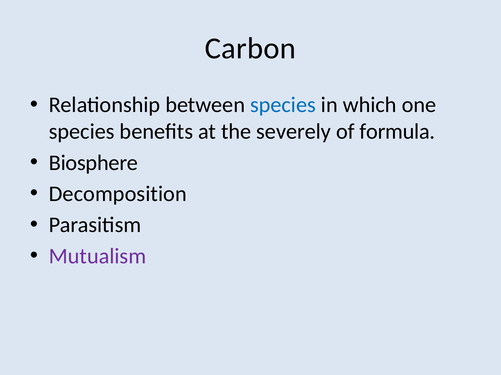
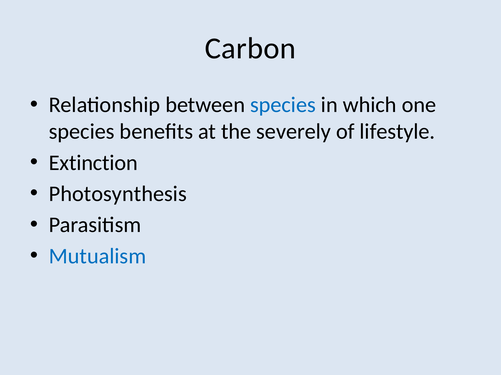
formula: formula -> lifestyle (397, 132)
Biosphere: Biosphere -> Extinction (93, 163)
Decomposition: Decomposition -> Photosynthesis (118, 194)
Mutualism colour: purple -> blue (97, 257)
